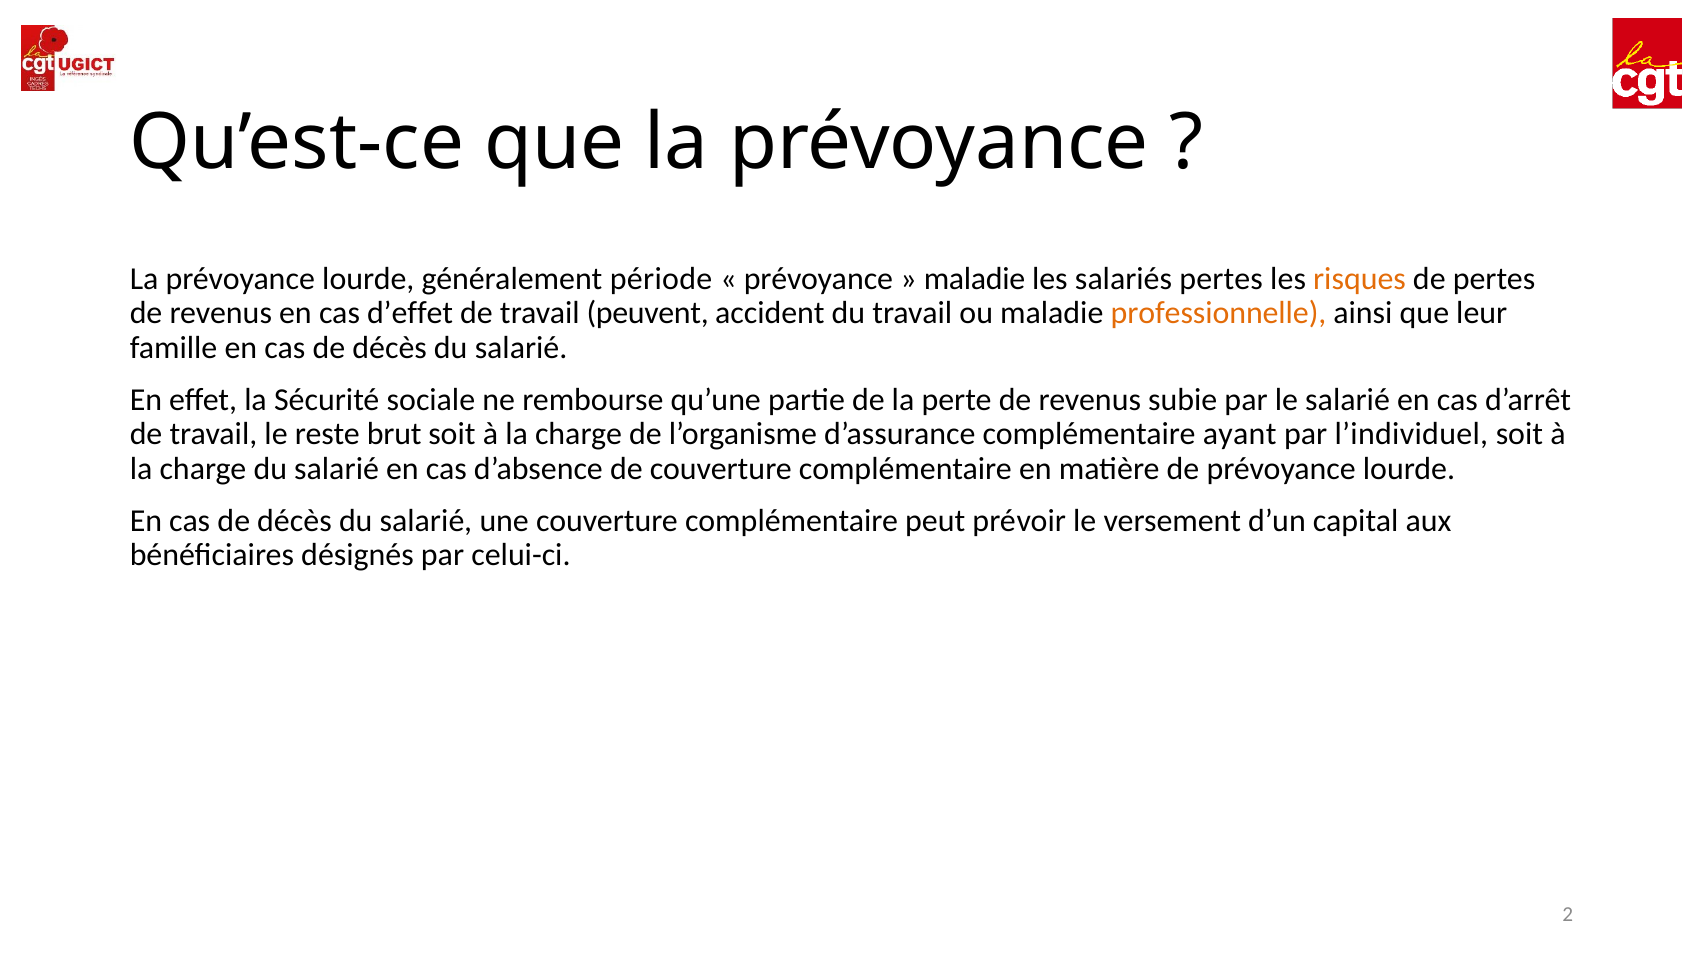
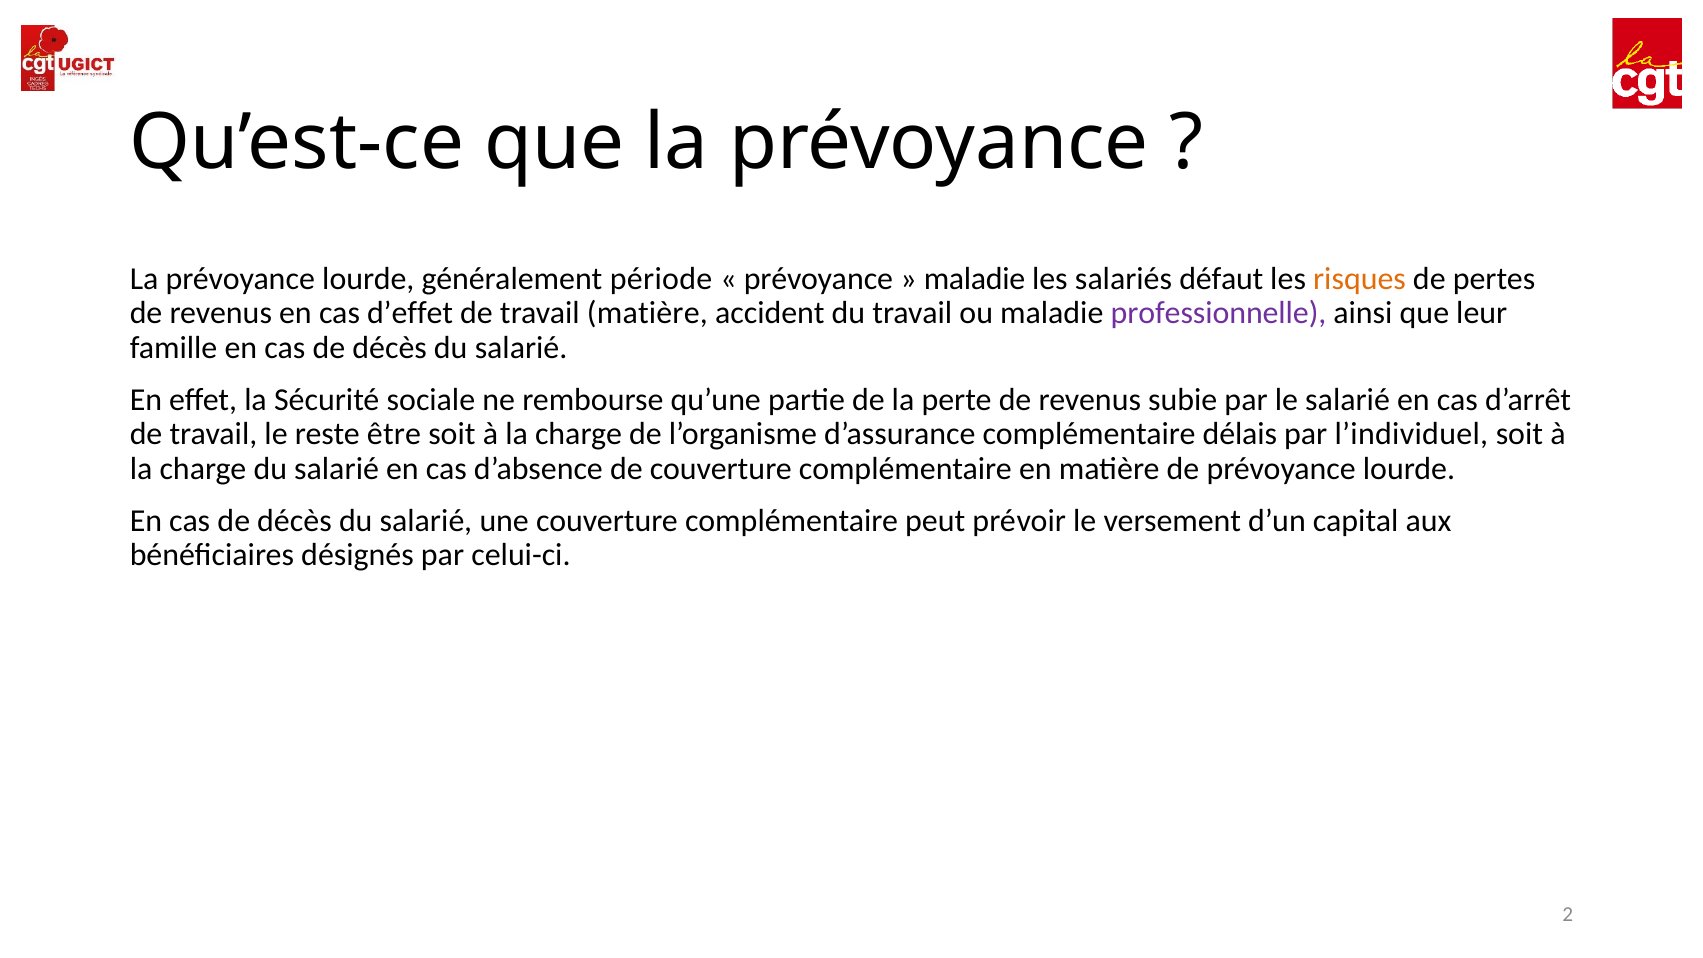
salariés pertes: pertes -> défaut (1221, 278)
travail peuvent: peuvent -> matière (647, 313)
professionnelle colour: orange -> purple (1218, 313)
brut: brut -> être (394, 434)
ayant: ayant -> délais (1240, 434)
